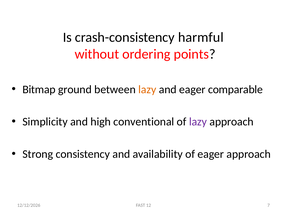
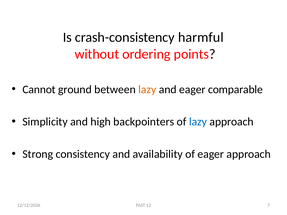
Bitmap: Bitmap -> Cannot (39, 90)
conventional: conventional -> backpointers (144, 122)
lazy colour: purple -> blue (198, 122)
